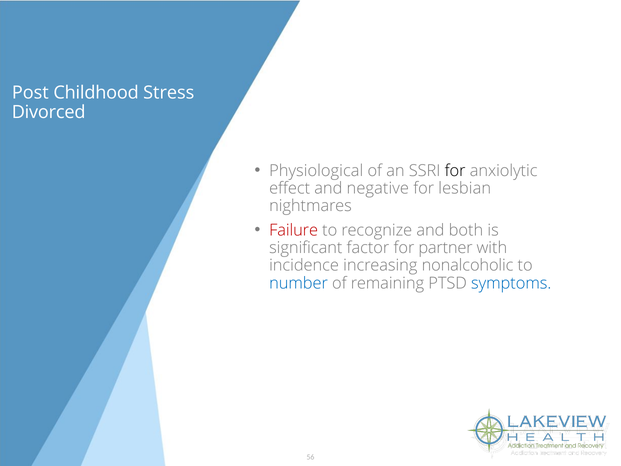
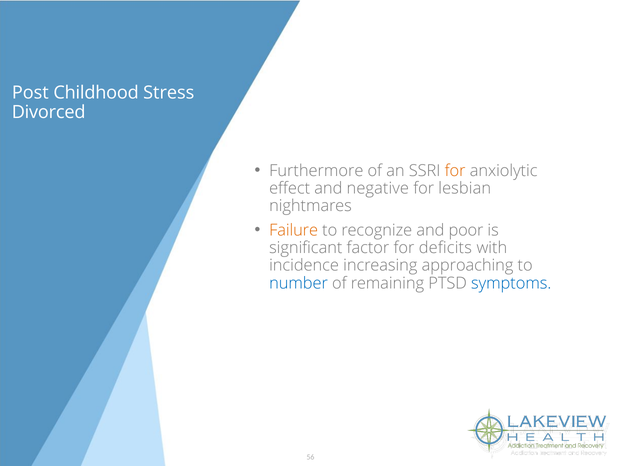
Physiological: Physiological -> Furthermore (316, 171)
for colour: black -> orange (455, 171)
Failure colour: red -> orange (294, 230)
both: both -> poor (466, 230)
partner: partner -> deficits (445, 248)
nonalcoholic: nonalcoholic -> approaching (468, 265)
